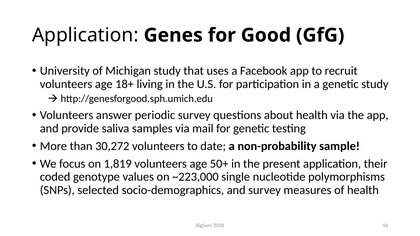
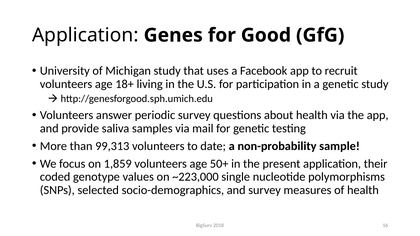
30,272: 30,272 -> 99,313 (112, 146)
1,819: 1,819 -> 1,859 (118, 164)
